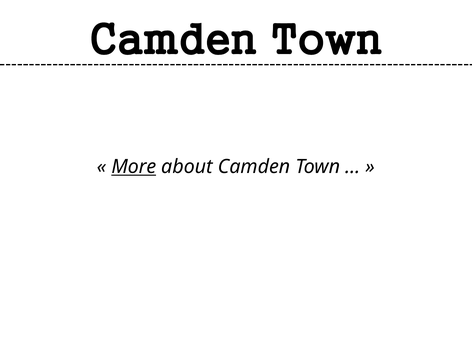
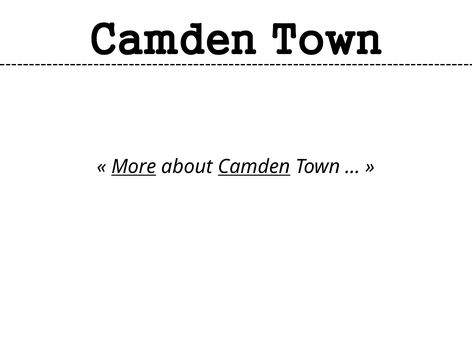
Camden underline: none -> present (254, 167)
